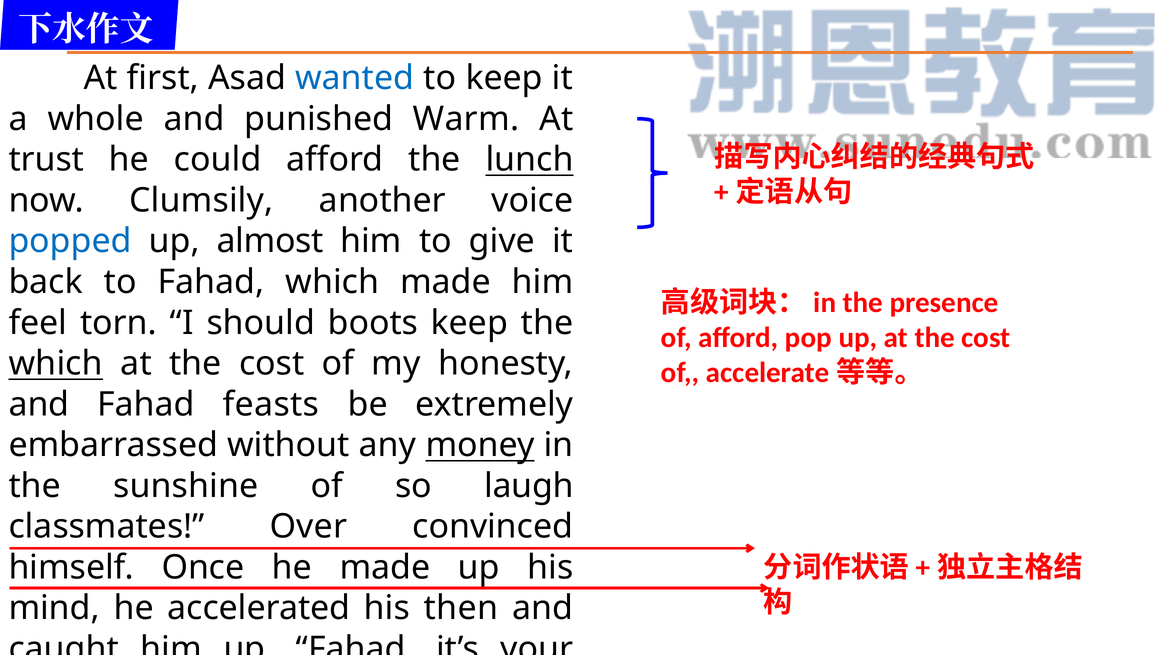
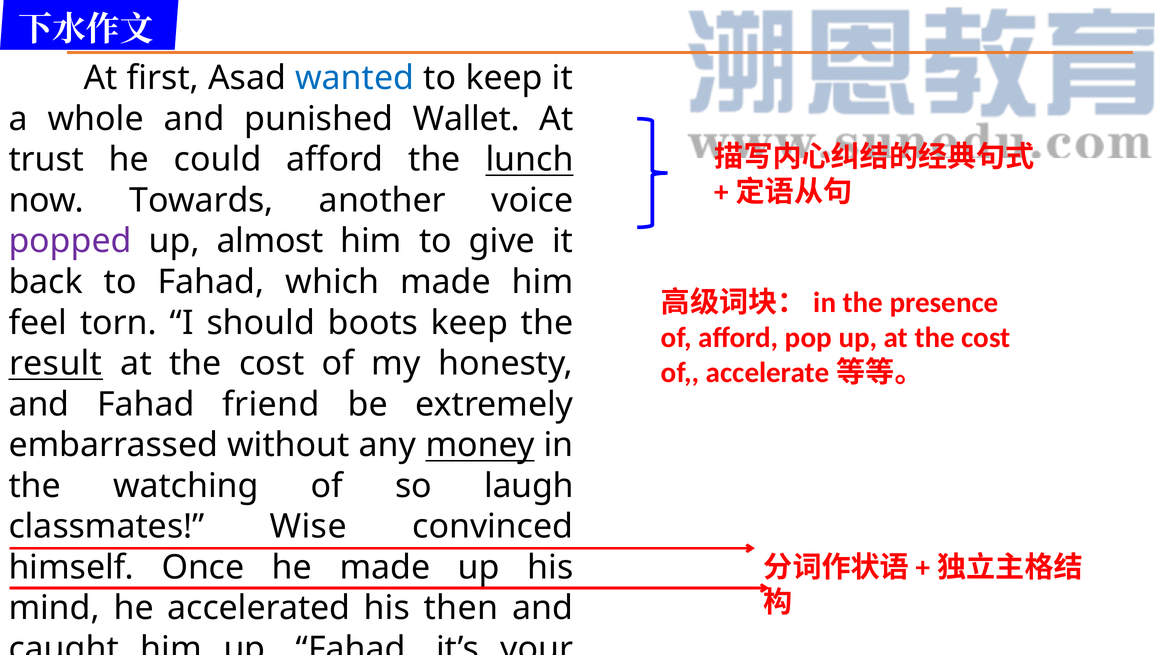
punished Warm: Warm -> Wallet (466, 119)
Clumsily: Clumsily -> Towards (201, 200)
popped colour: blue -> purple (70, 241)
which: which -> result (56, 363)
feasts: feasts -> friend (271, 404)
sunshine: sunshine -> watching (186, 486)
classmates Over: Over -> Wise (308, 527)
